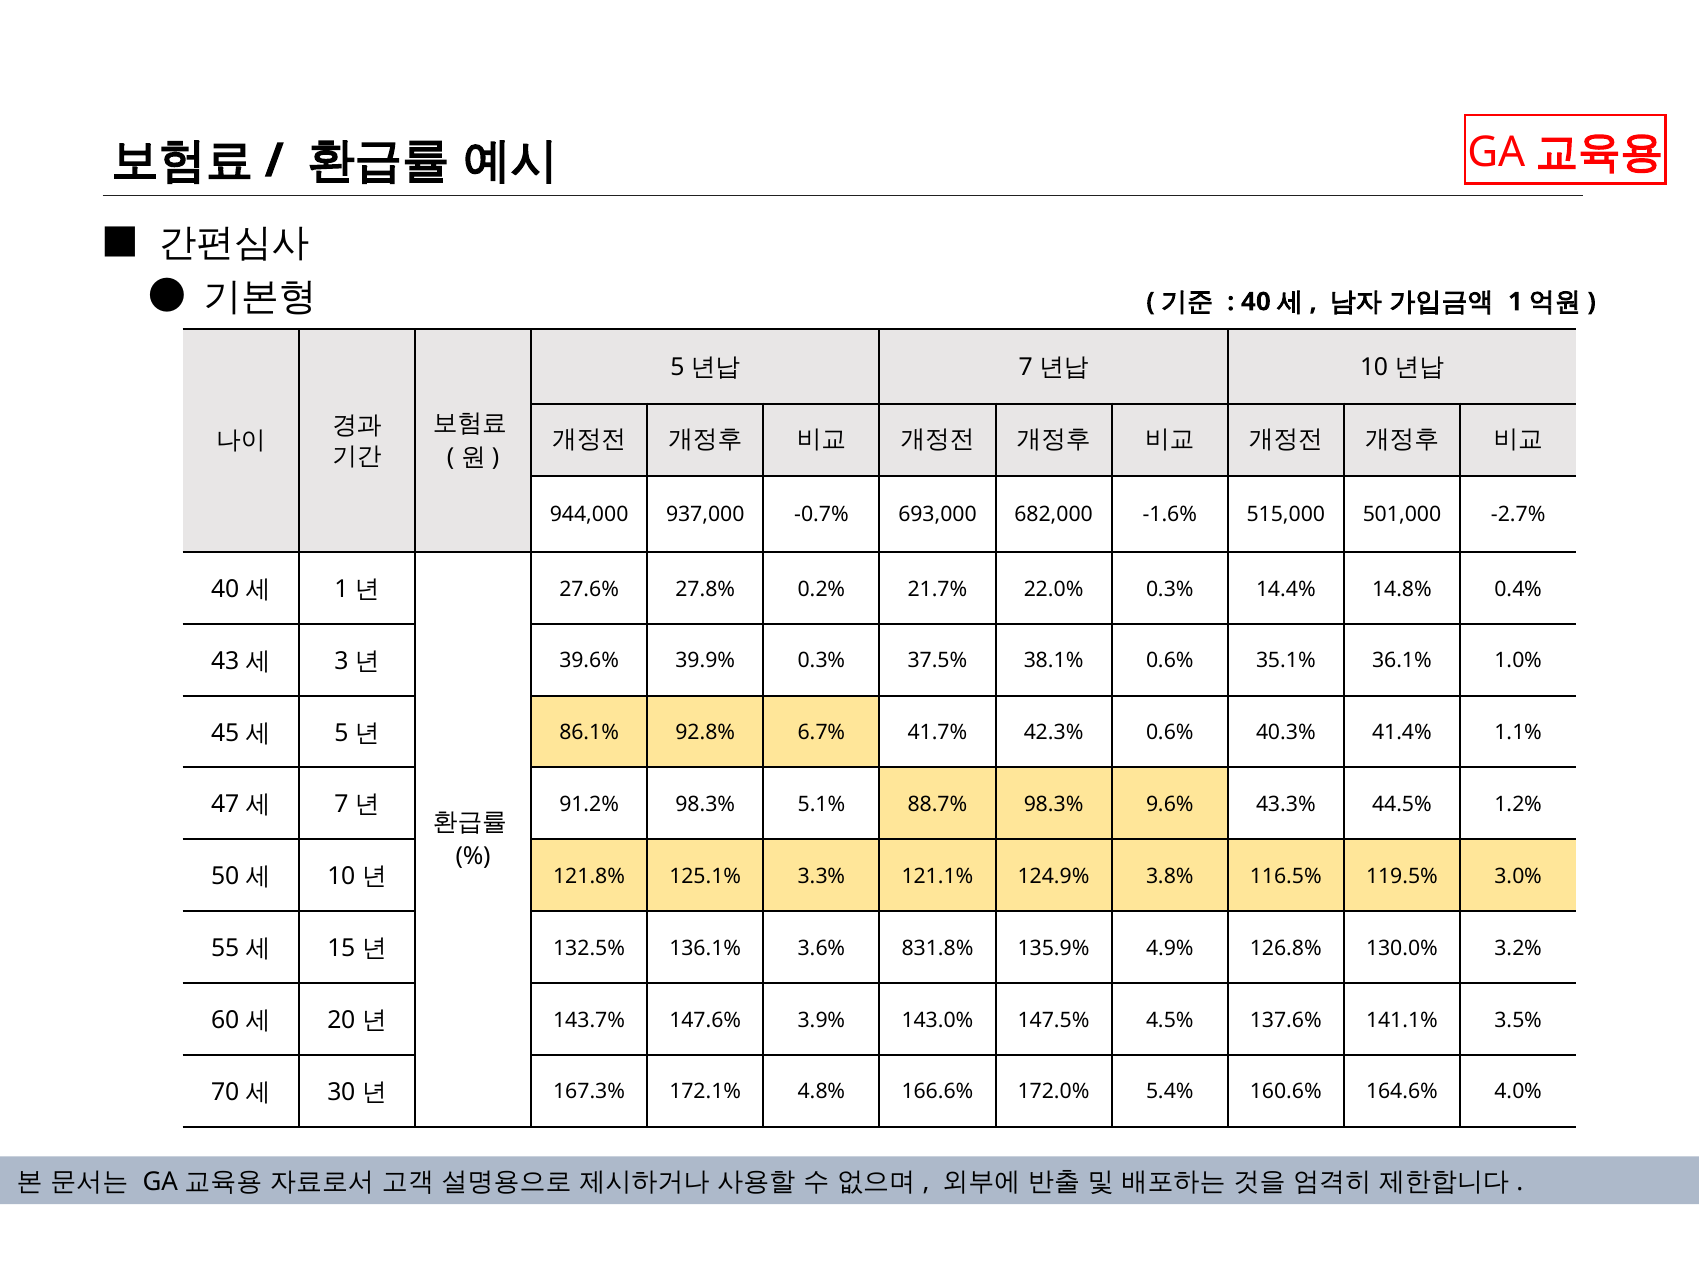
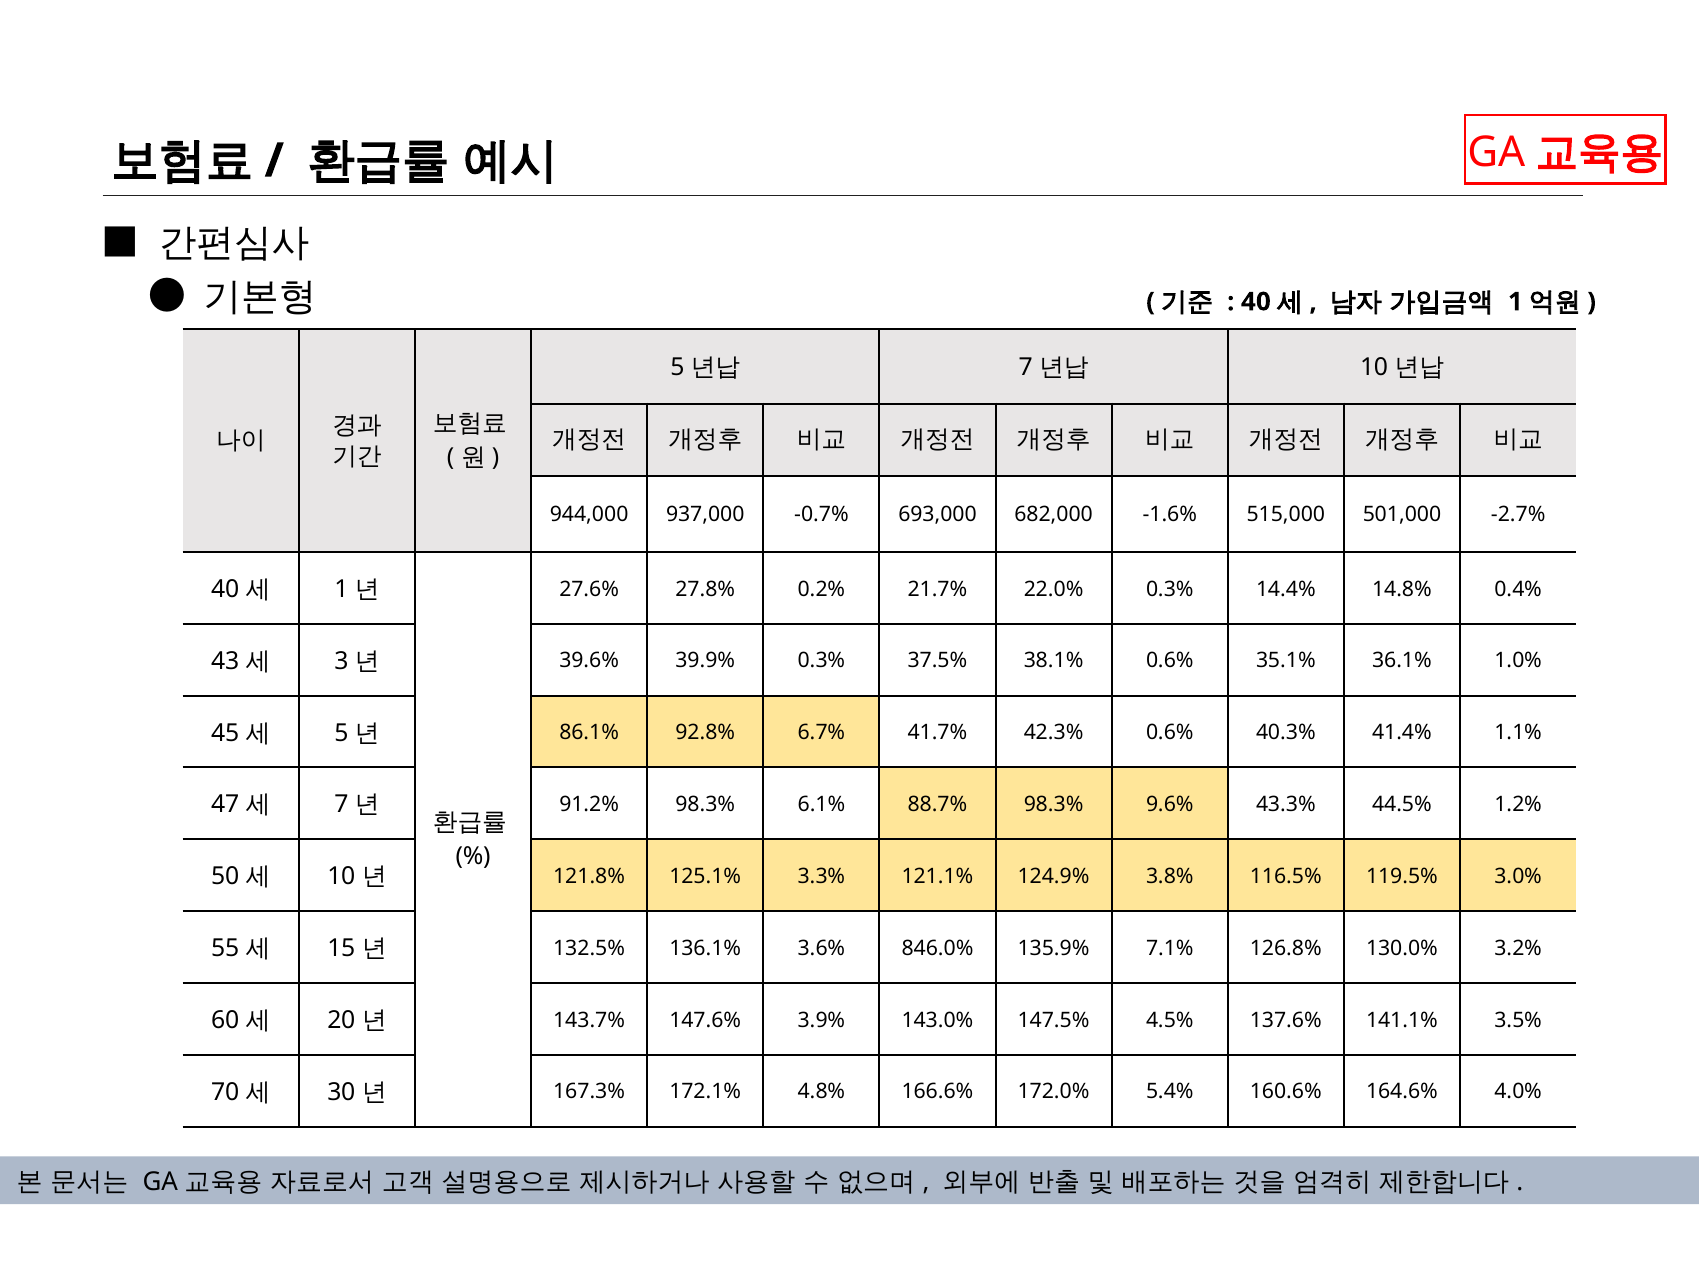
5.1%: 5.1% -> 6.1% (821, 805)
831.8%: 831.8% -> 846.0% (938, 948)
4.9%: 4.9% -> 7.1% (1170, 948)
